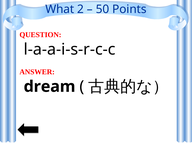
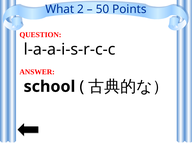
dream: dream -> school (49, 87)
